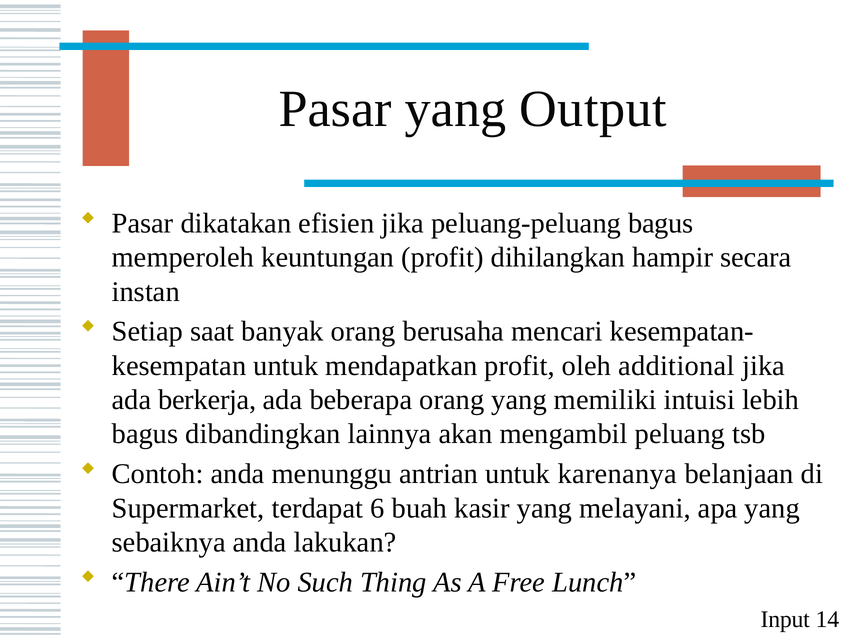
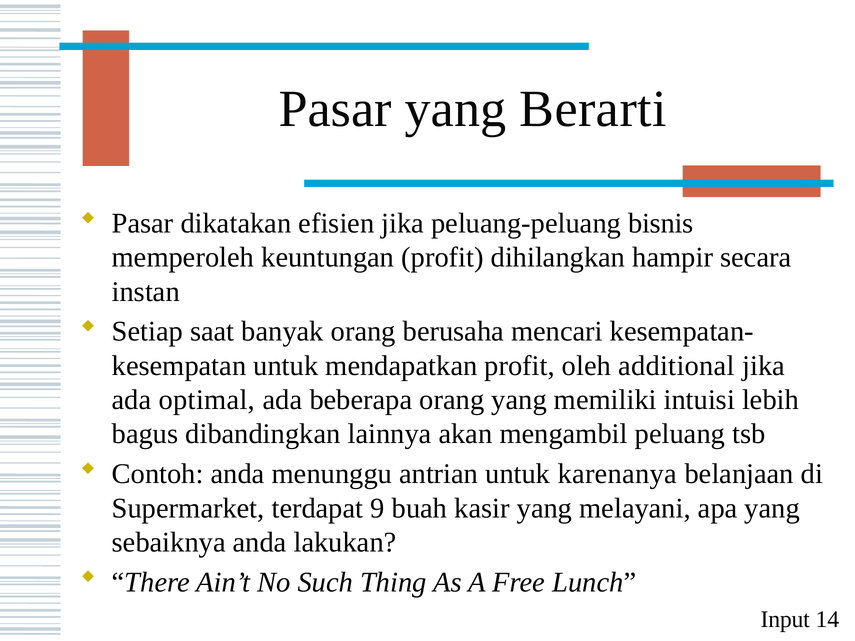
Output: Output -> Berarti (593, 109)
peluang-peluang bagus: bagus -> bisnis (661, 223)
berkerja: berkerja -> optimal (207, 400)
6: 6 -> 9 (377, 508)
